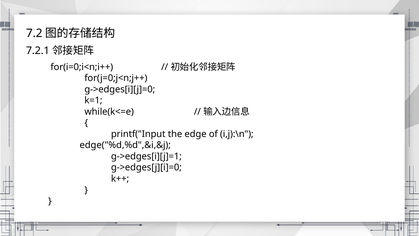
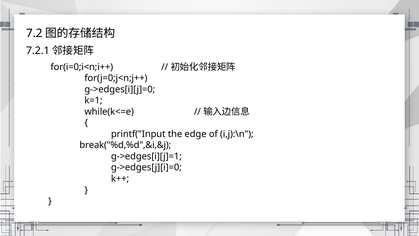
edge("%d,%d",&i,&j: edge("%d,%d",&i,&j -> break("%d,%d",&i,&j (125, 145)
